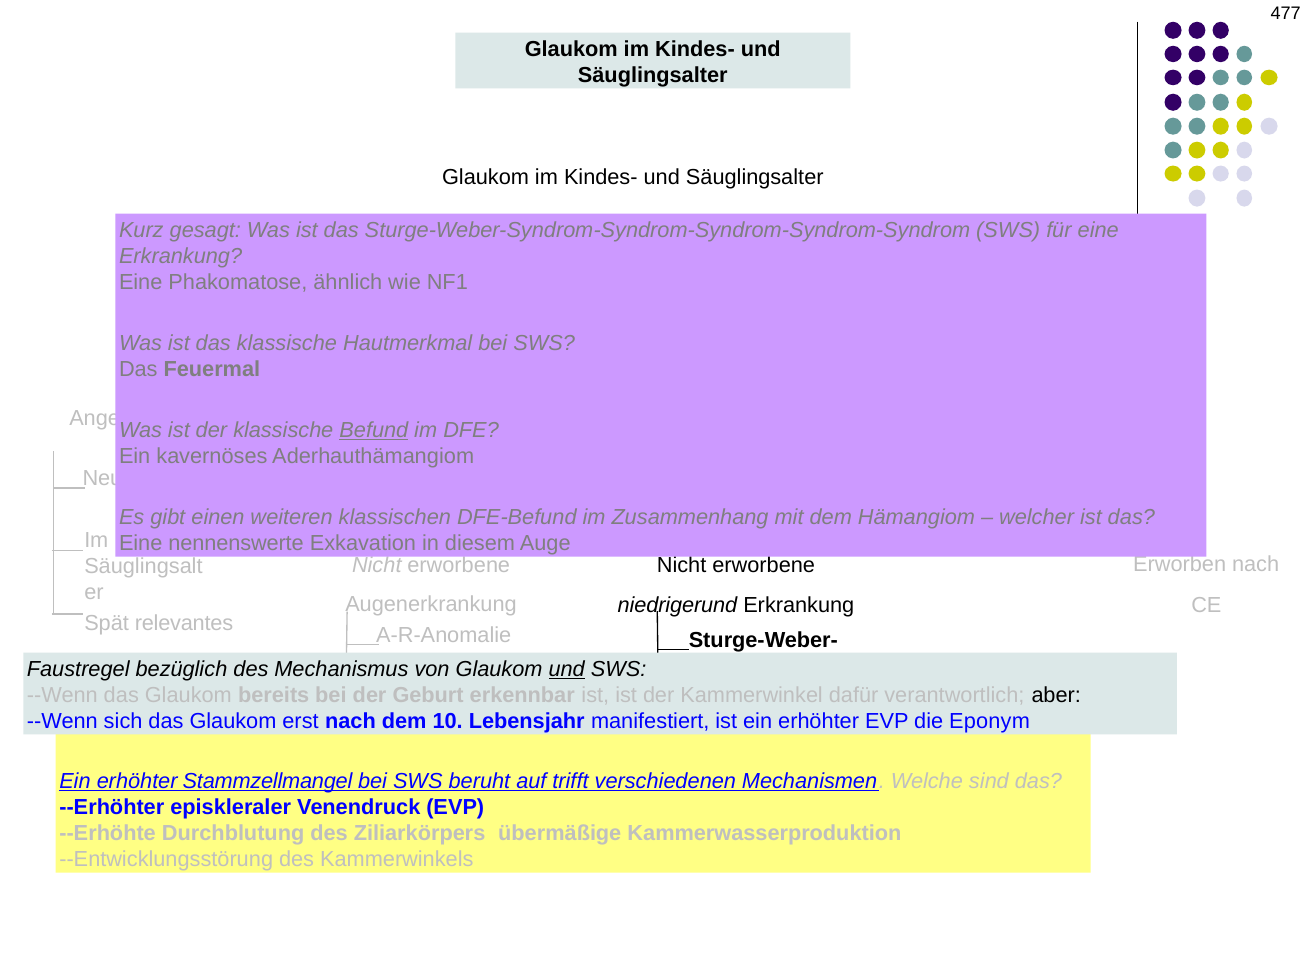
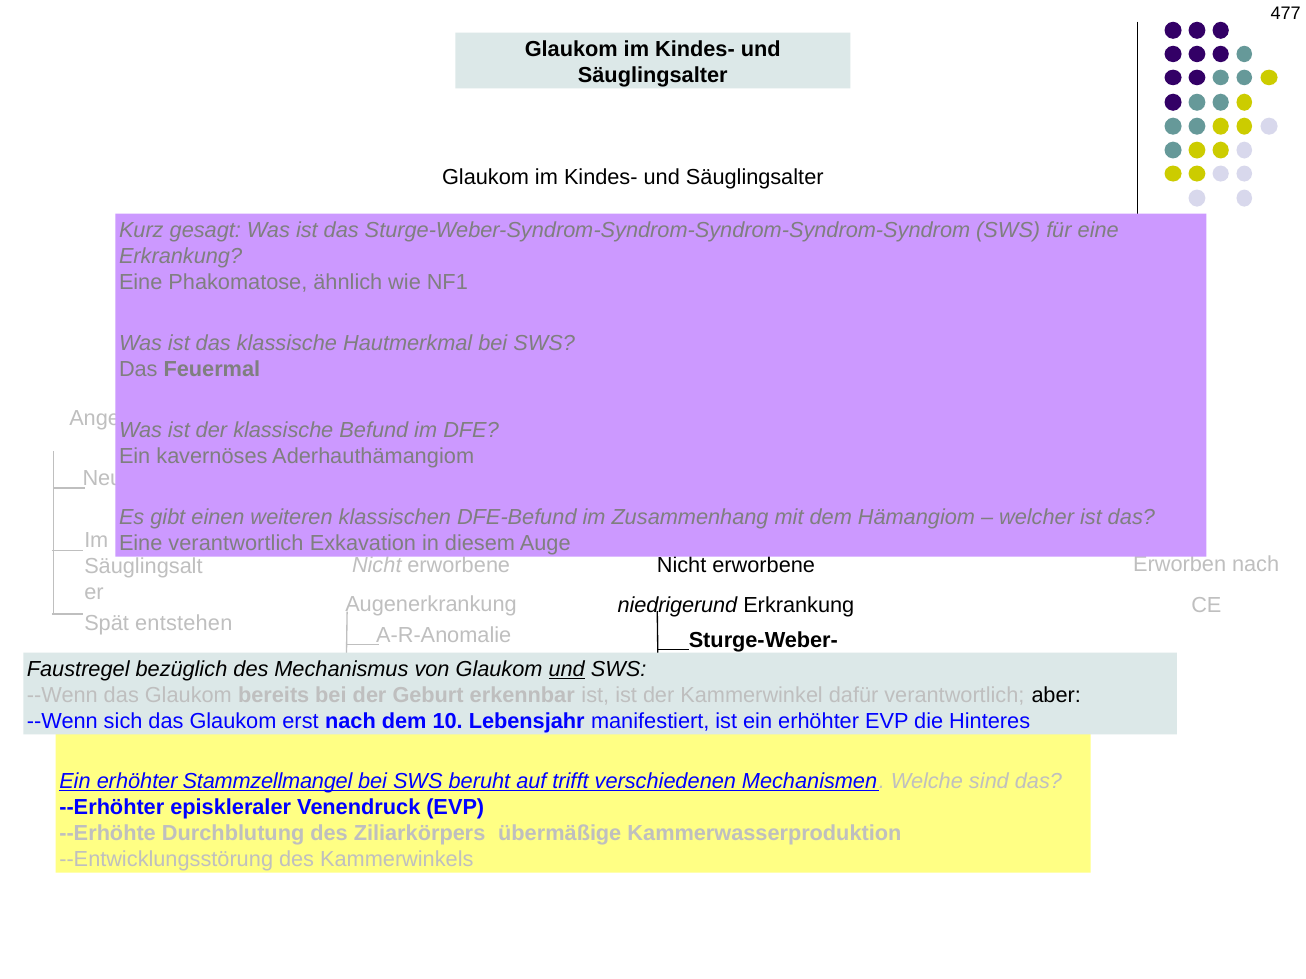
Befund underline: present -> none (374, 430)
Eine nennenswerte: nennenswerte -> verantwortlich (236, 544)
relevantes: relevantes -> entstehen (184, 623)
Eponym: Eponym -> Hinteres (990, 722)
